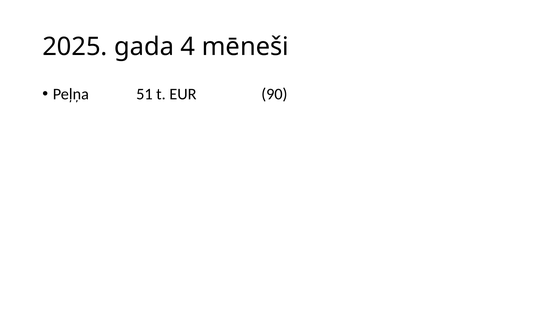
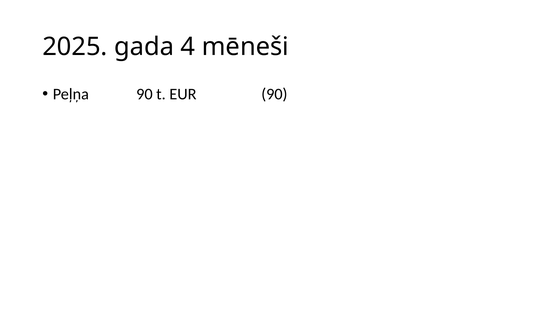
Peļņa 51: 51 -> 90 (144, 94)
